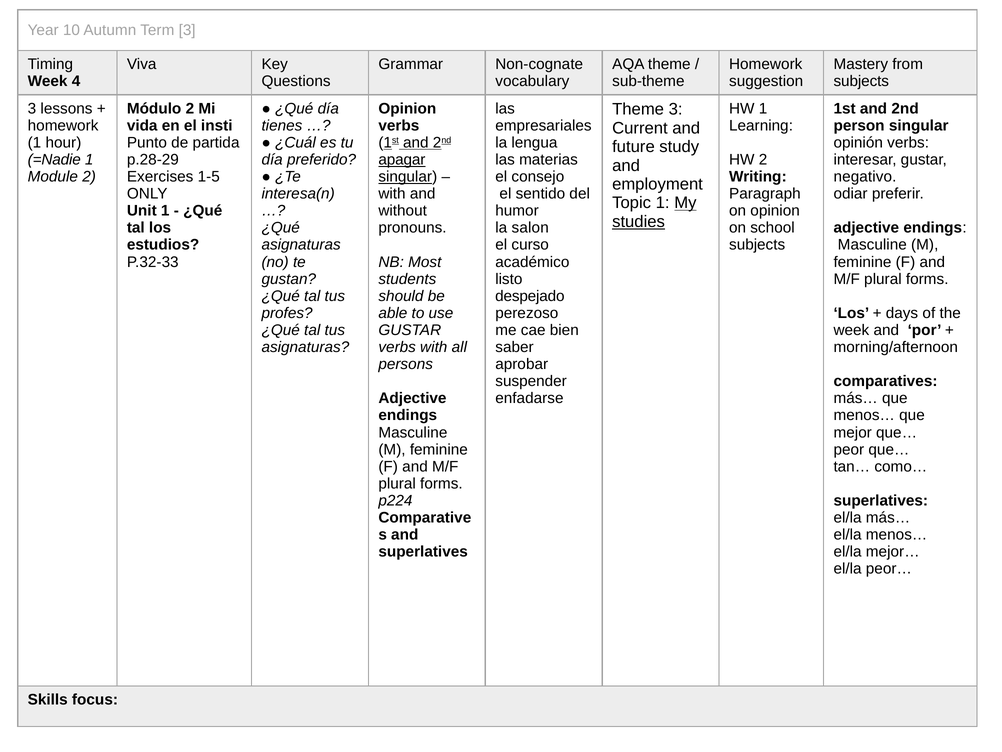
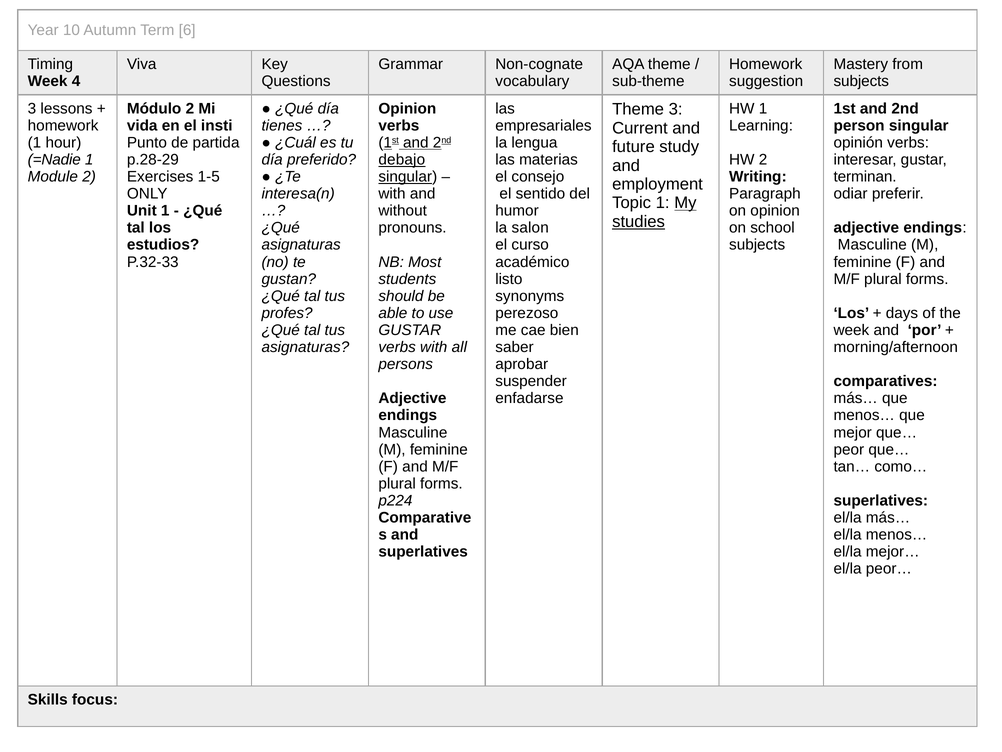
Term 3: 3 -> 6 (187, 30)
apagar: apagar -> debajo (402, 160)
negativo: negativo -> terminan (865, 177)
despejado: despejado -> synonyms (530, 296)
